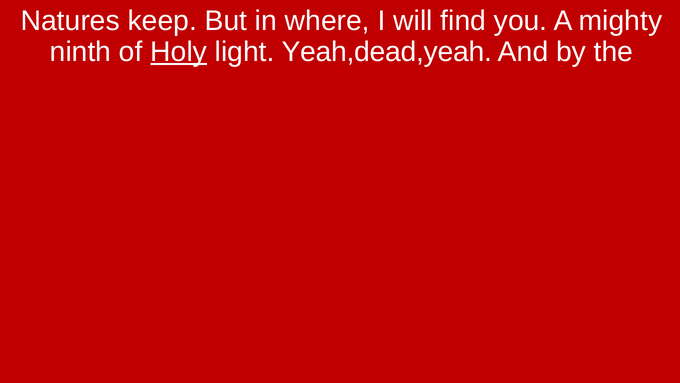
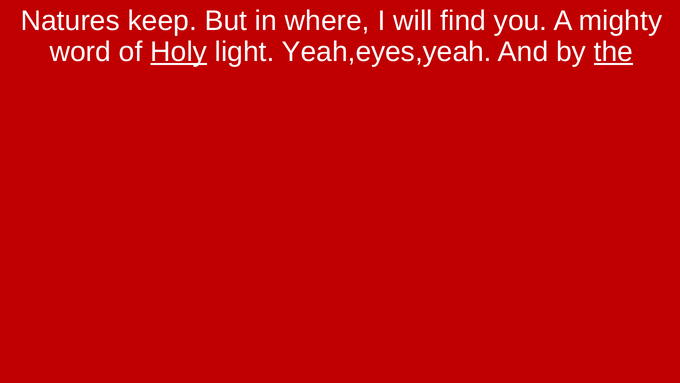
ninth: ninth -> word (80, 52)
Yeah,dead,yeah: Yeah,dead,yeah -> Yeah,eyes,yeah (387, 52)
the underline: none -> present (614, 52)
